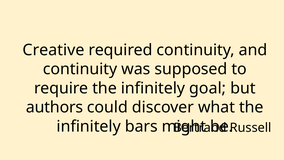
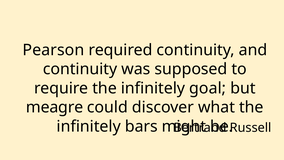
Creative: Creative -> Pearson (53, 50)
authors: authors -> meagre (55, 107)
